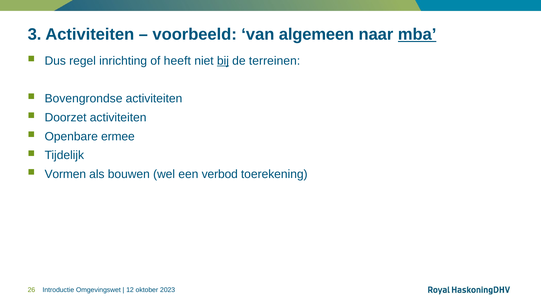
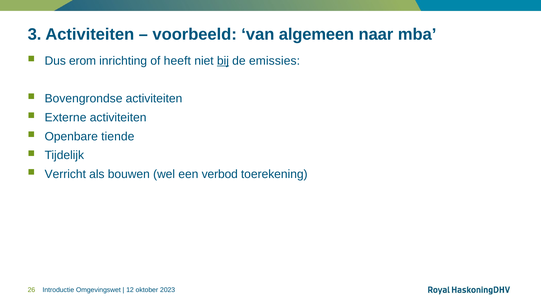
mba underline: present -> none (417, 35)
regel: regel -> erom (83, 61)
terreinen: terreinen -> emissies (275, 61)
Doorzet: Doorzet -> Externe (66, 118)
ermee: ermee -> tiende (118, 137)
Vormen: Vormen -> Verricht (65, 174)
